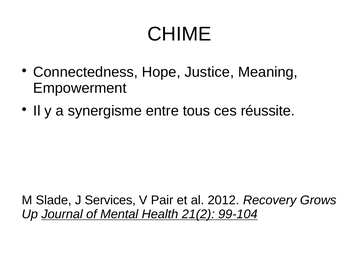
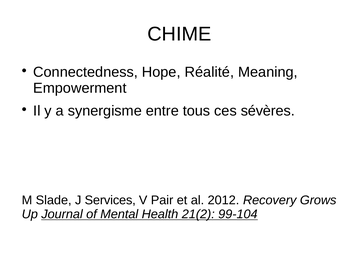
Justice: Justice -> Réalité (209, 72)
réussite: réussite -> sévères (268, 111)
